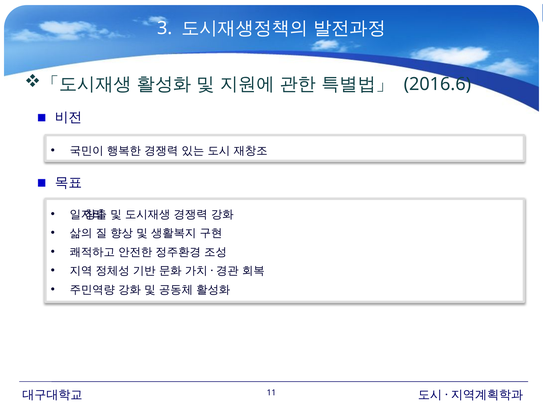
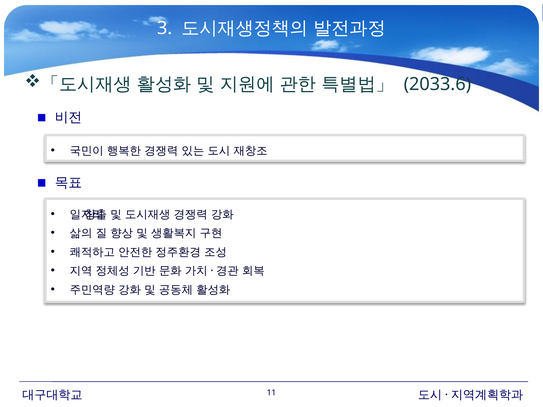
2016.6: 2016.6 -> 2033.6 (437, 84)
